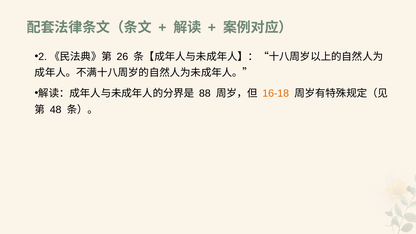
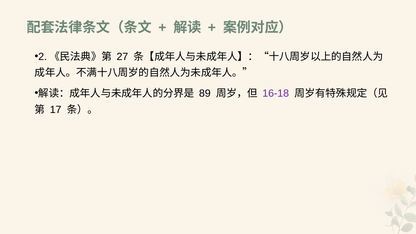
26: 26 -> 27 (122, 57)
88: 88 -> 89 (205, 93)
16-18 colour: orange -> purple (276, 93)
48: 48 -> 17 (56, 110)
